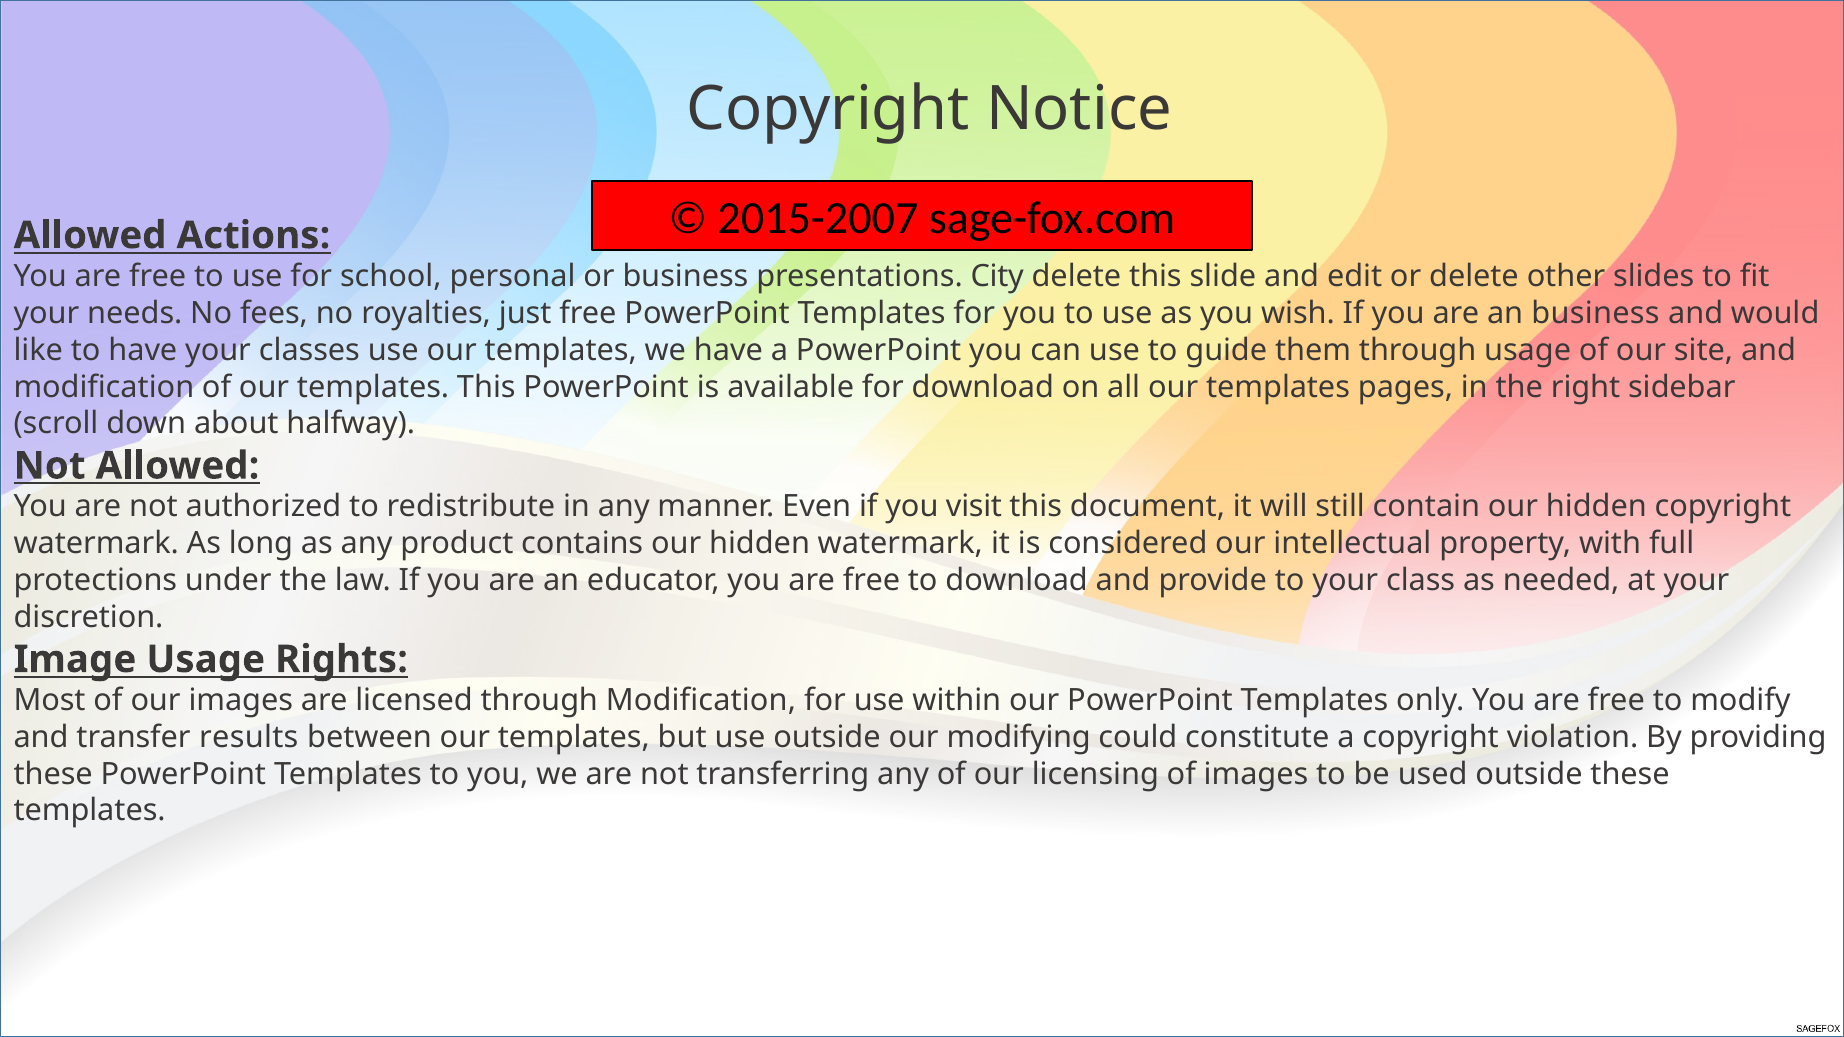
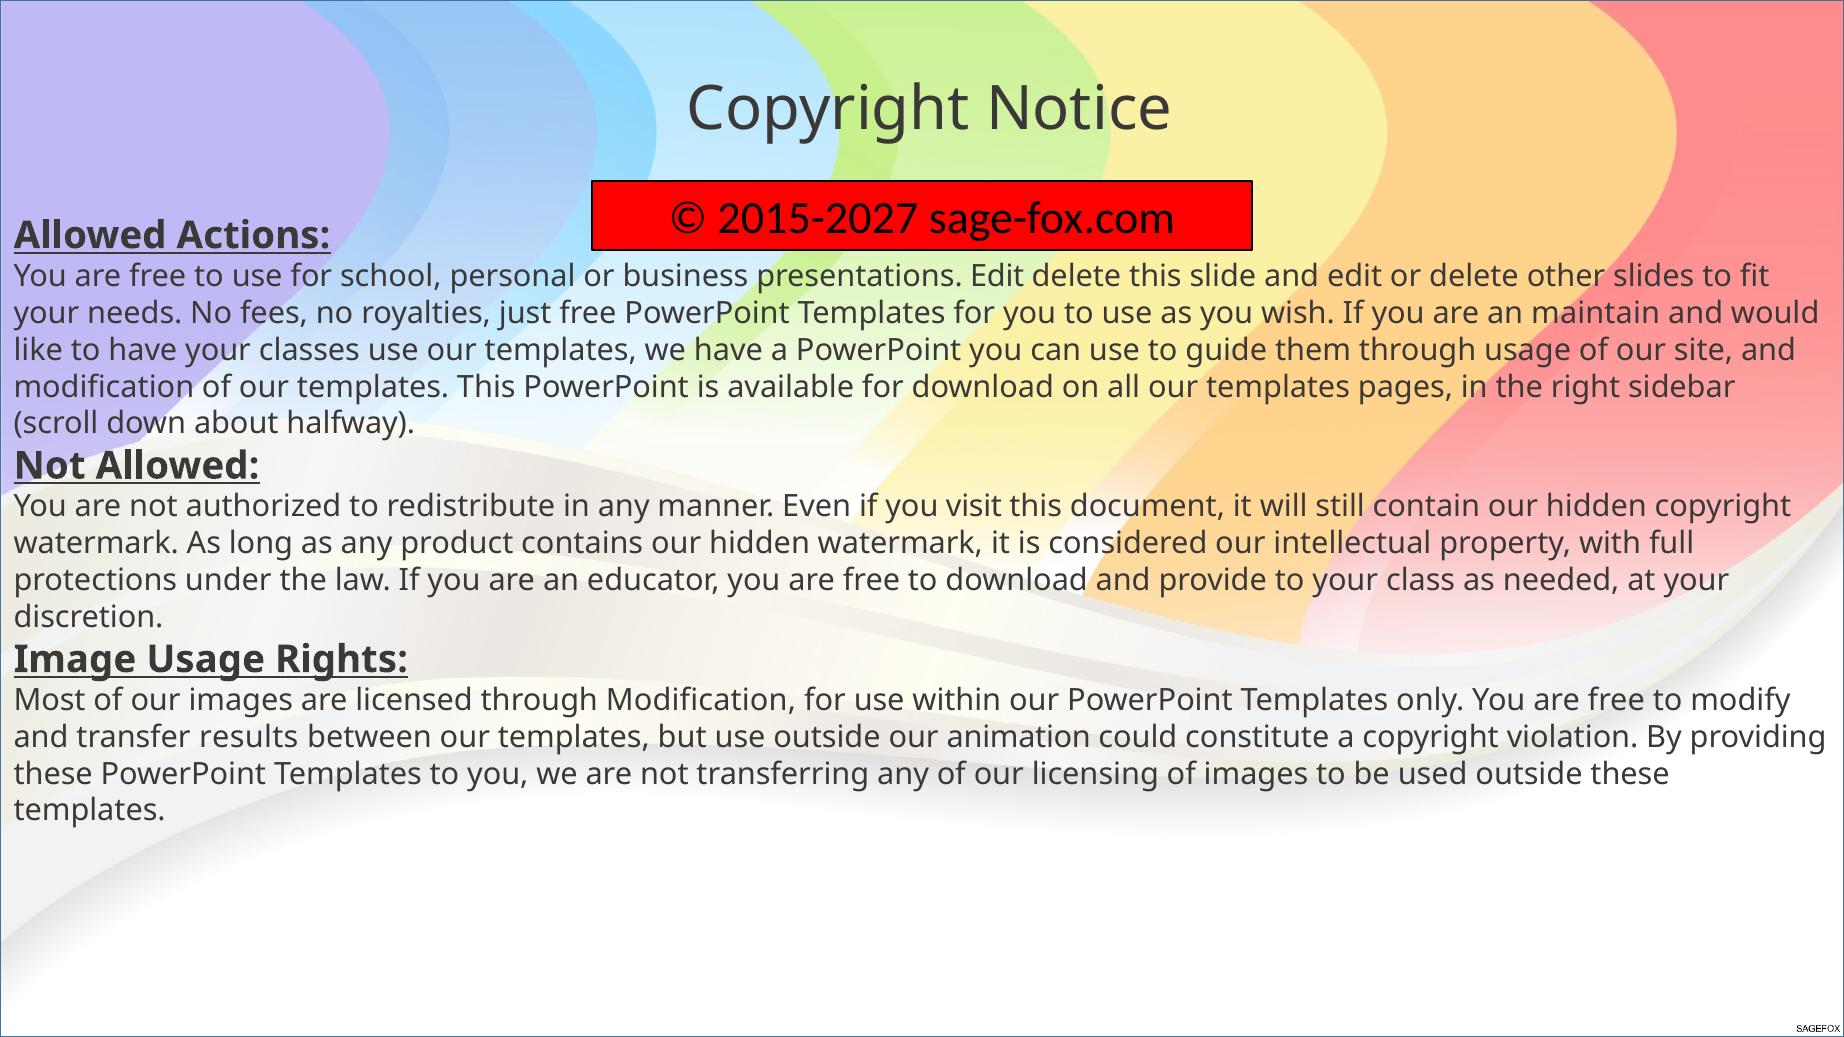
2015-2007: 2015-2007 -> 2015-2027 (818, 219)
presentations City: City -> Edit (997, 276)
an business: business -> maintain (1596, 313)
modifying: modifying -> animation (1019, 737)
